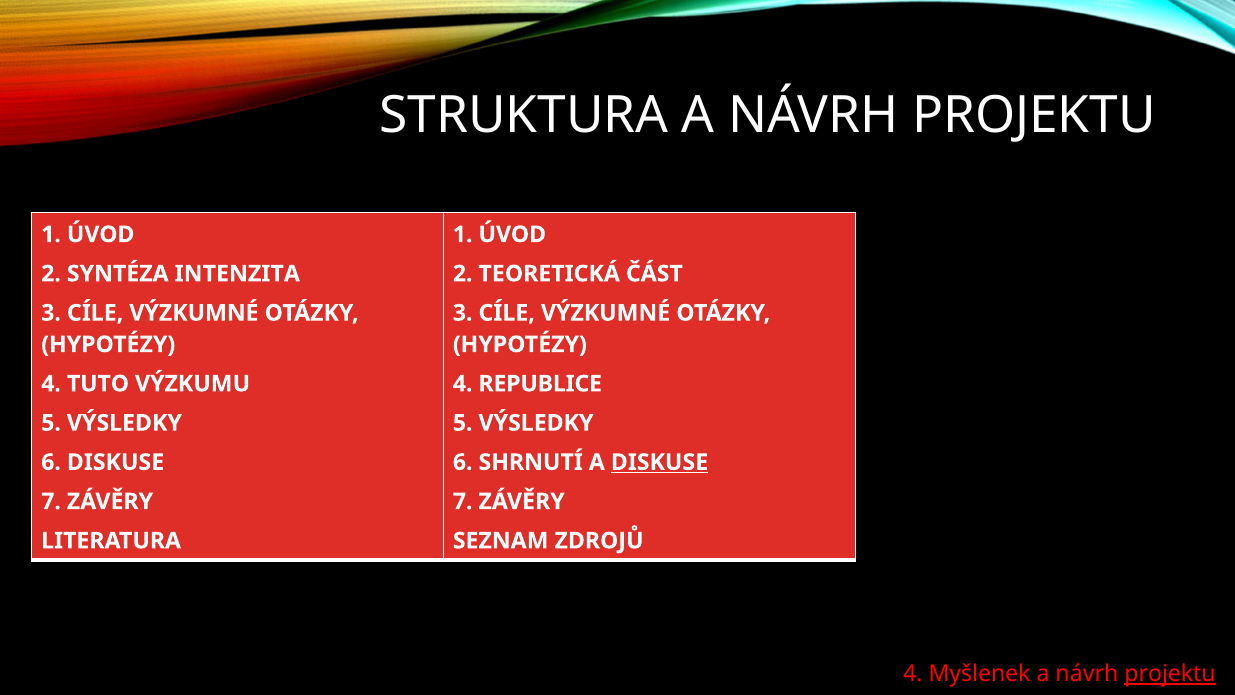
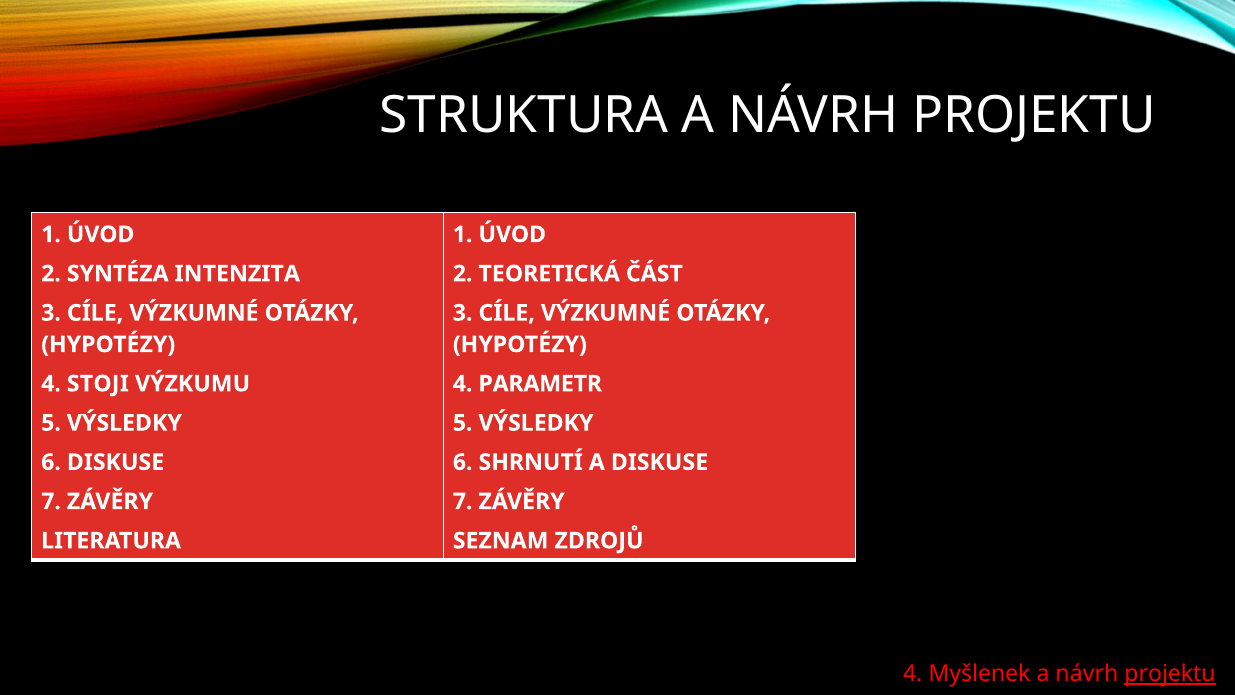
TUTO: TUTO -> STOJI (98, 384)
REPUBLICE: REPUBLICE -> PARAMETR (540, 384)
DISKUSE underline: present -> none (659, 462)
